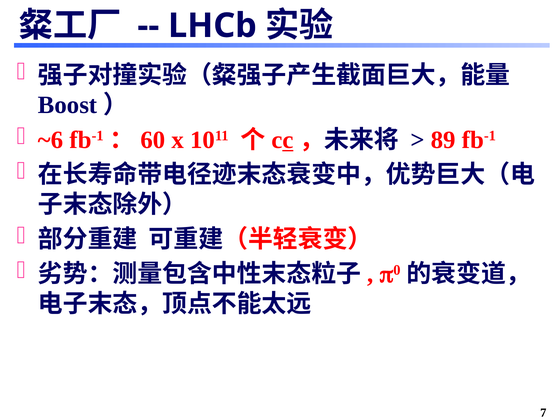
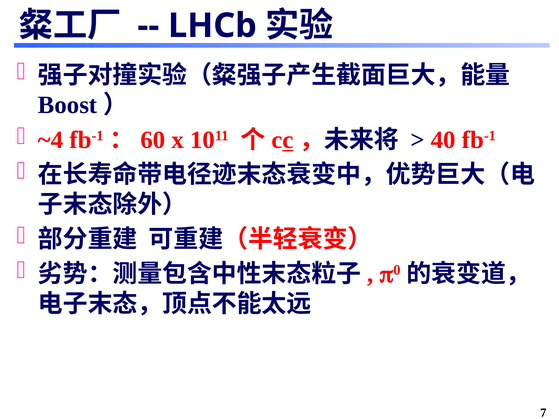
~6: ~6 -> ~4 (51, 140)
89: 89 -> 40 (443, 140)
